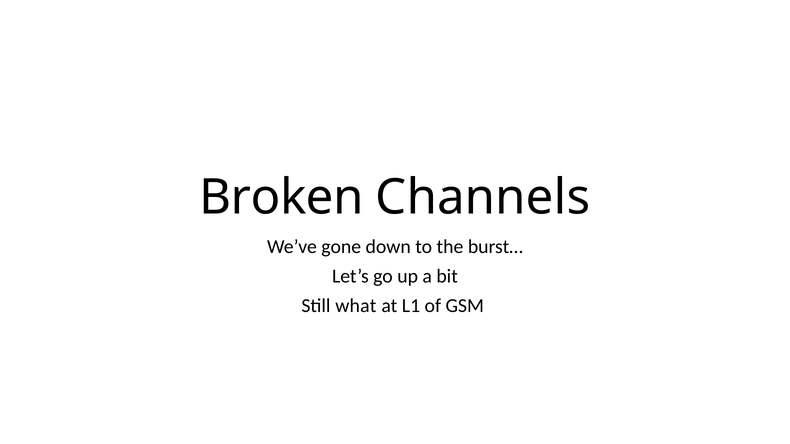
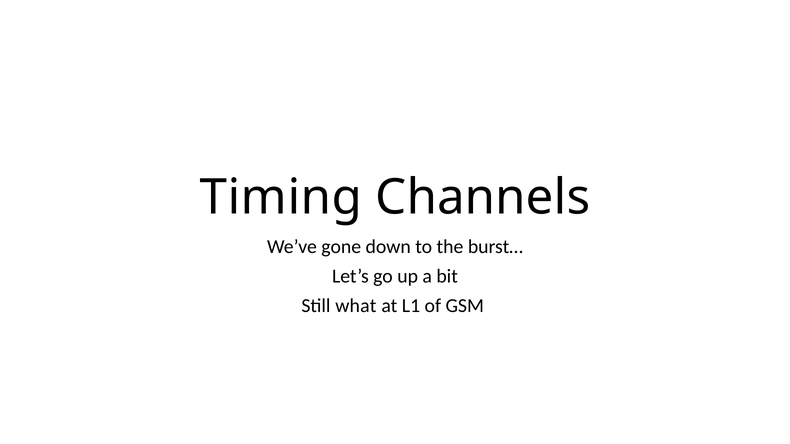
Broken: Broken -> Timing (281, 197)
